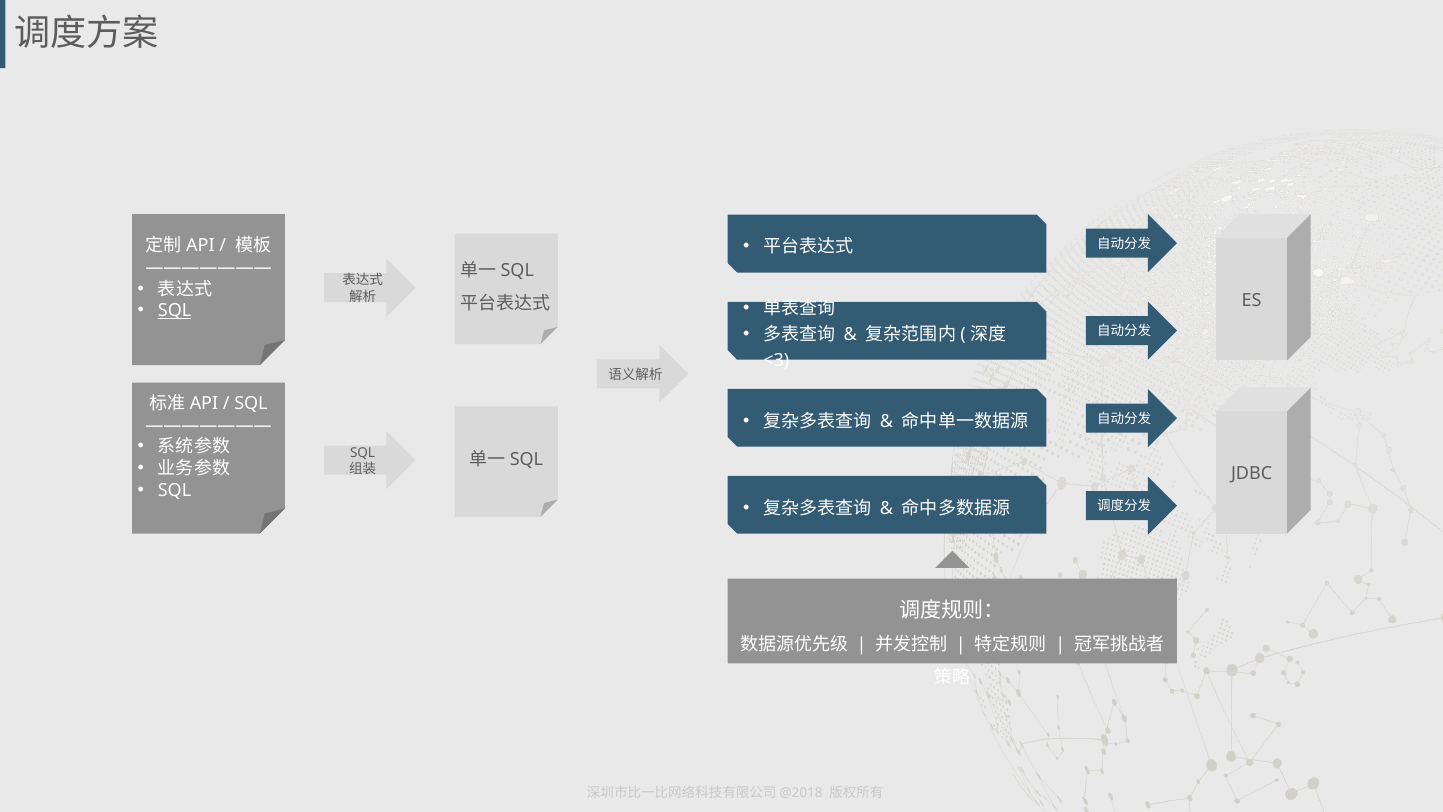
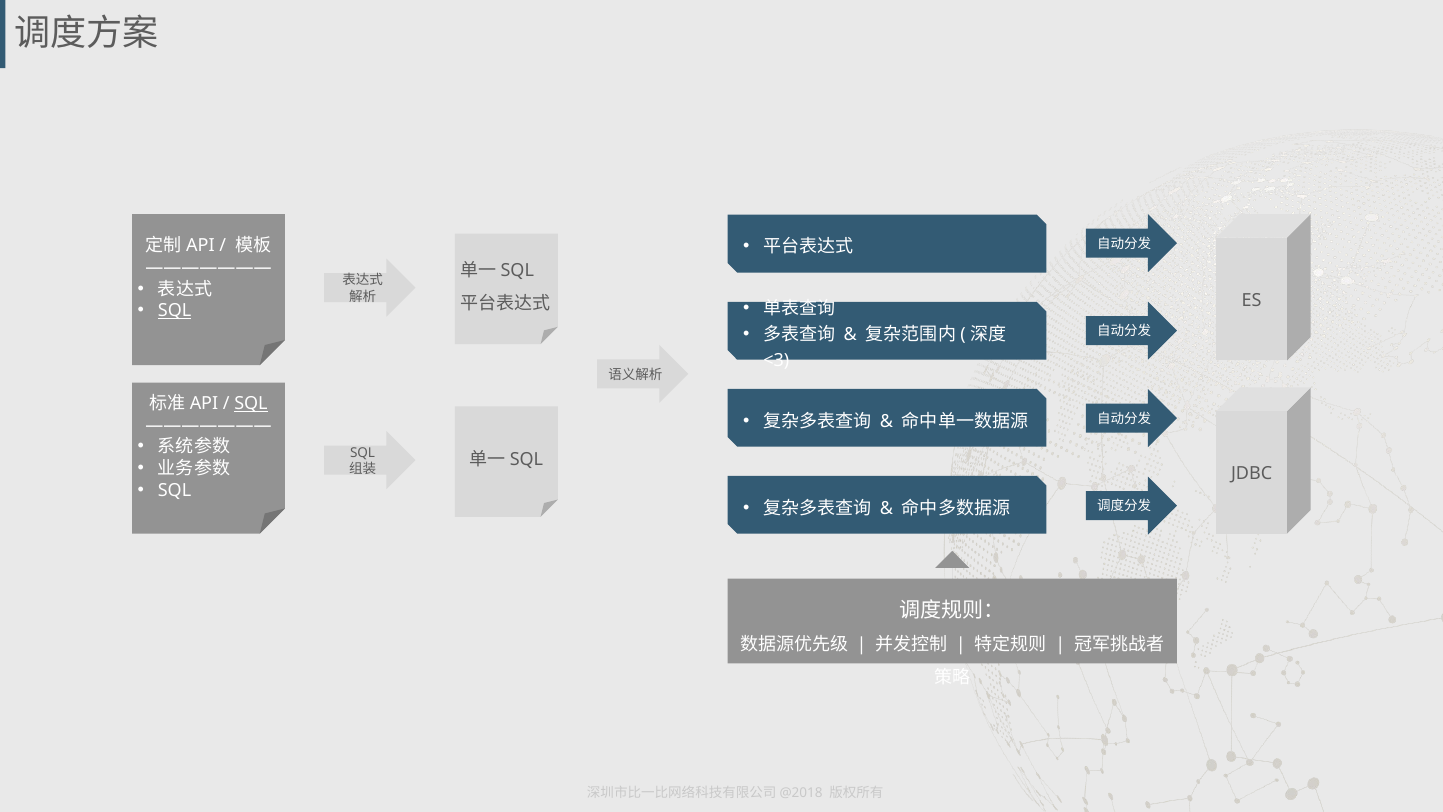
SQL underline: none -> present (251, 403)
